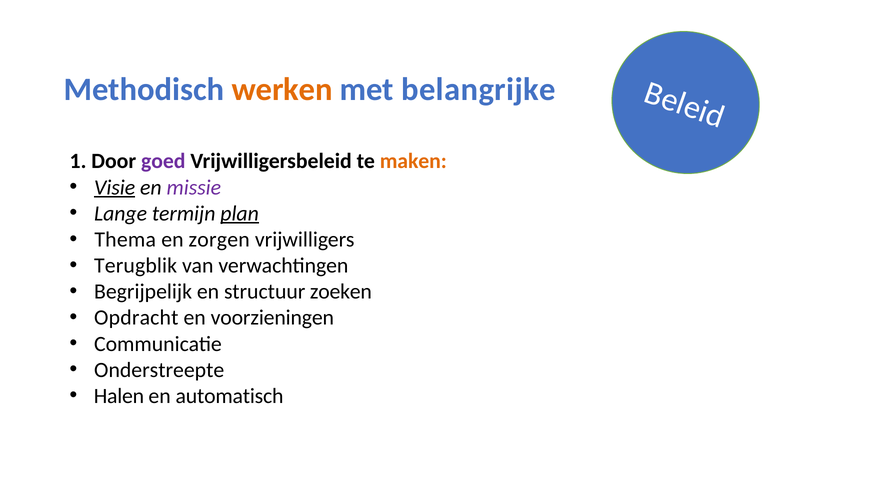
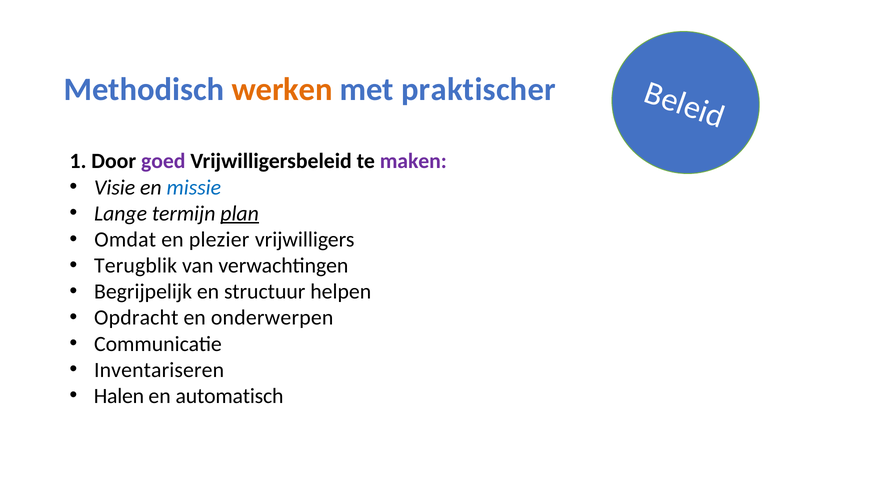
belangrijke: belangrijke -> praktischer (479, 89)
maken colour: orange -> purple (413, 161)
Visie underline: present -> none (115, 188)
missie colour: purple -> blue (194, 188)
Thema: Thema -> Omdat (125, 240)
zorgen: zorgen -> plezier (219, 240)
zoeken: zoeken -> helpen (341, 292)
voorzieningen: voorzieningen -> onderwerpen (272, 318)
Onderstreepte: Onderstreepte -> Inventariseren (159, 370)
